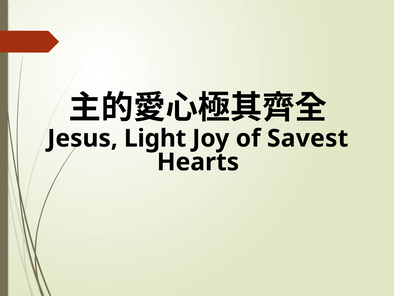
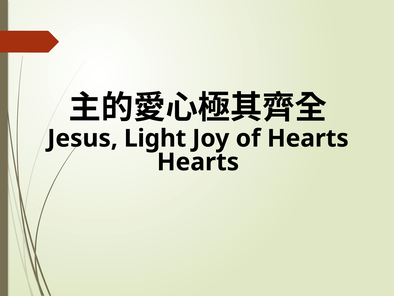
of Savest: Savest -> Hearts (308, 138)
